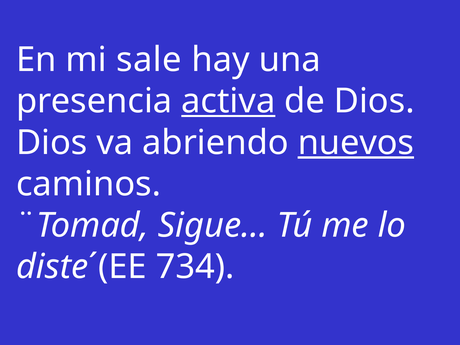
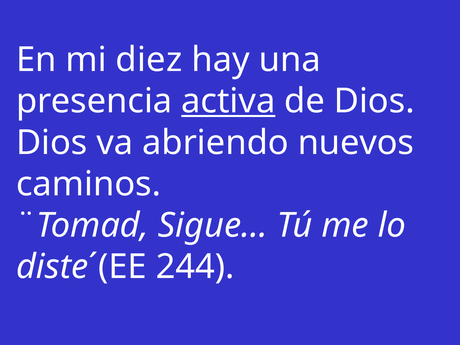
sale: sale -> diez (149, 60)
nuevos underline: present -> none (356, 143)
734: 734 -> 244 (195, 267)
